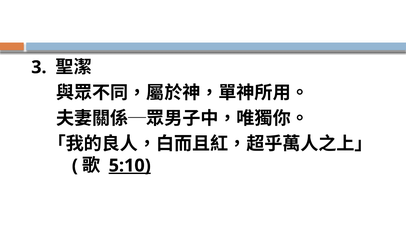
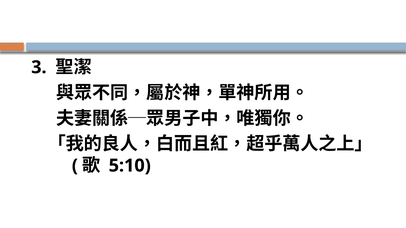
5:10 underline: present -> none (130, 166)
